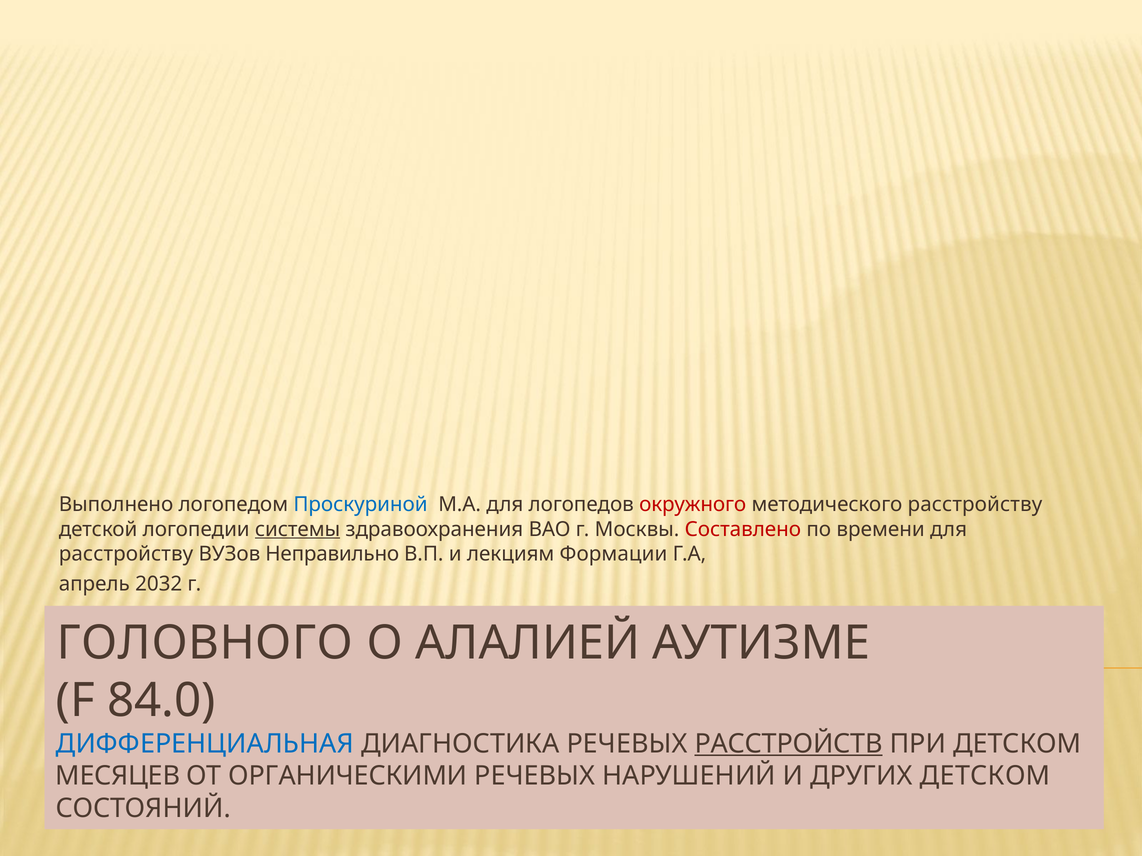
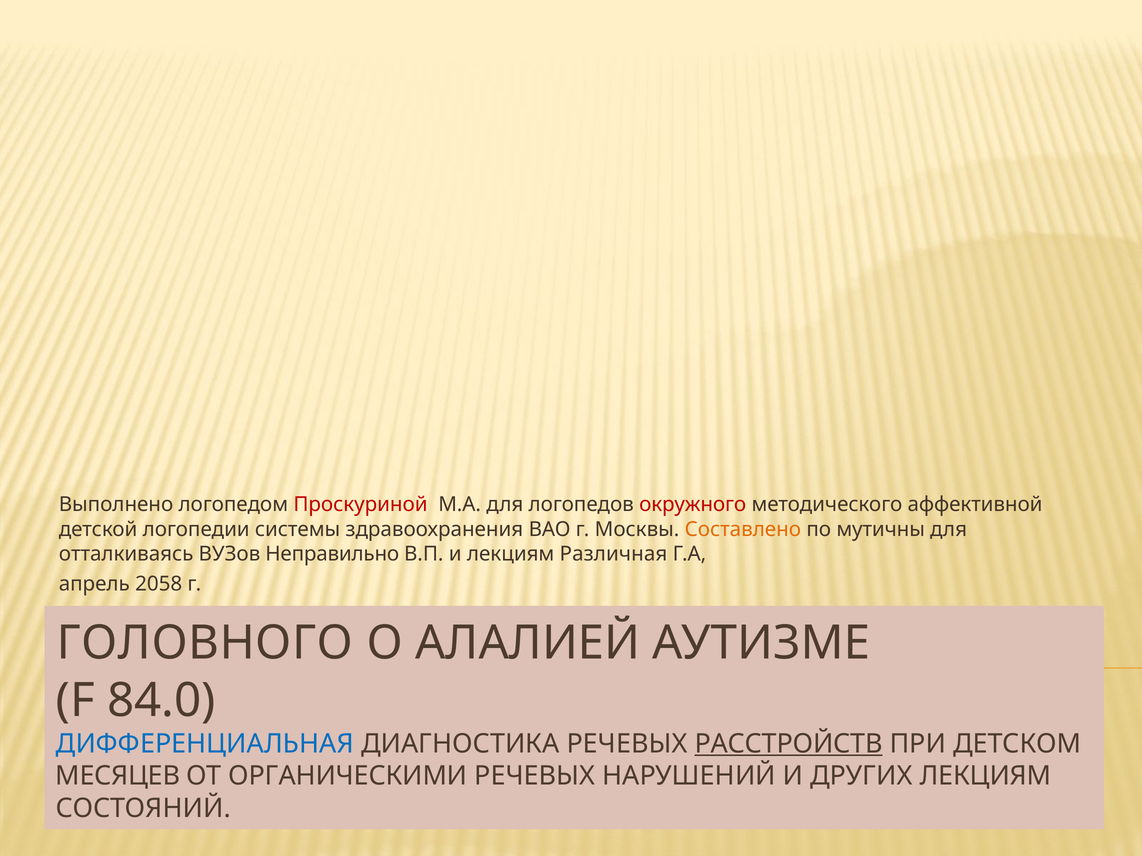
Проскуриной colour: blue -> red (360, 505)
методического расстройству: расстройству -> аффективной (975, 505)
системы underline: present -> none (298, 530)
Составлено colour: red -> orange (743, 530)
времени: времени -> мутичны (881, 530)
расстройству: расстройству -> отталкиваясь (126, 554)
Формации: Формации -> Различная (613, 554)
2032: 2032 -> 2058 (159, 584)
ДРУГИХ ДЕТСКОМ: ДЕТСКОМ -> ЛЕКЦИЯМ (985, 776)
